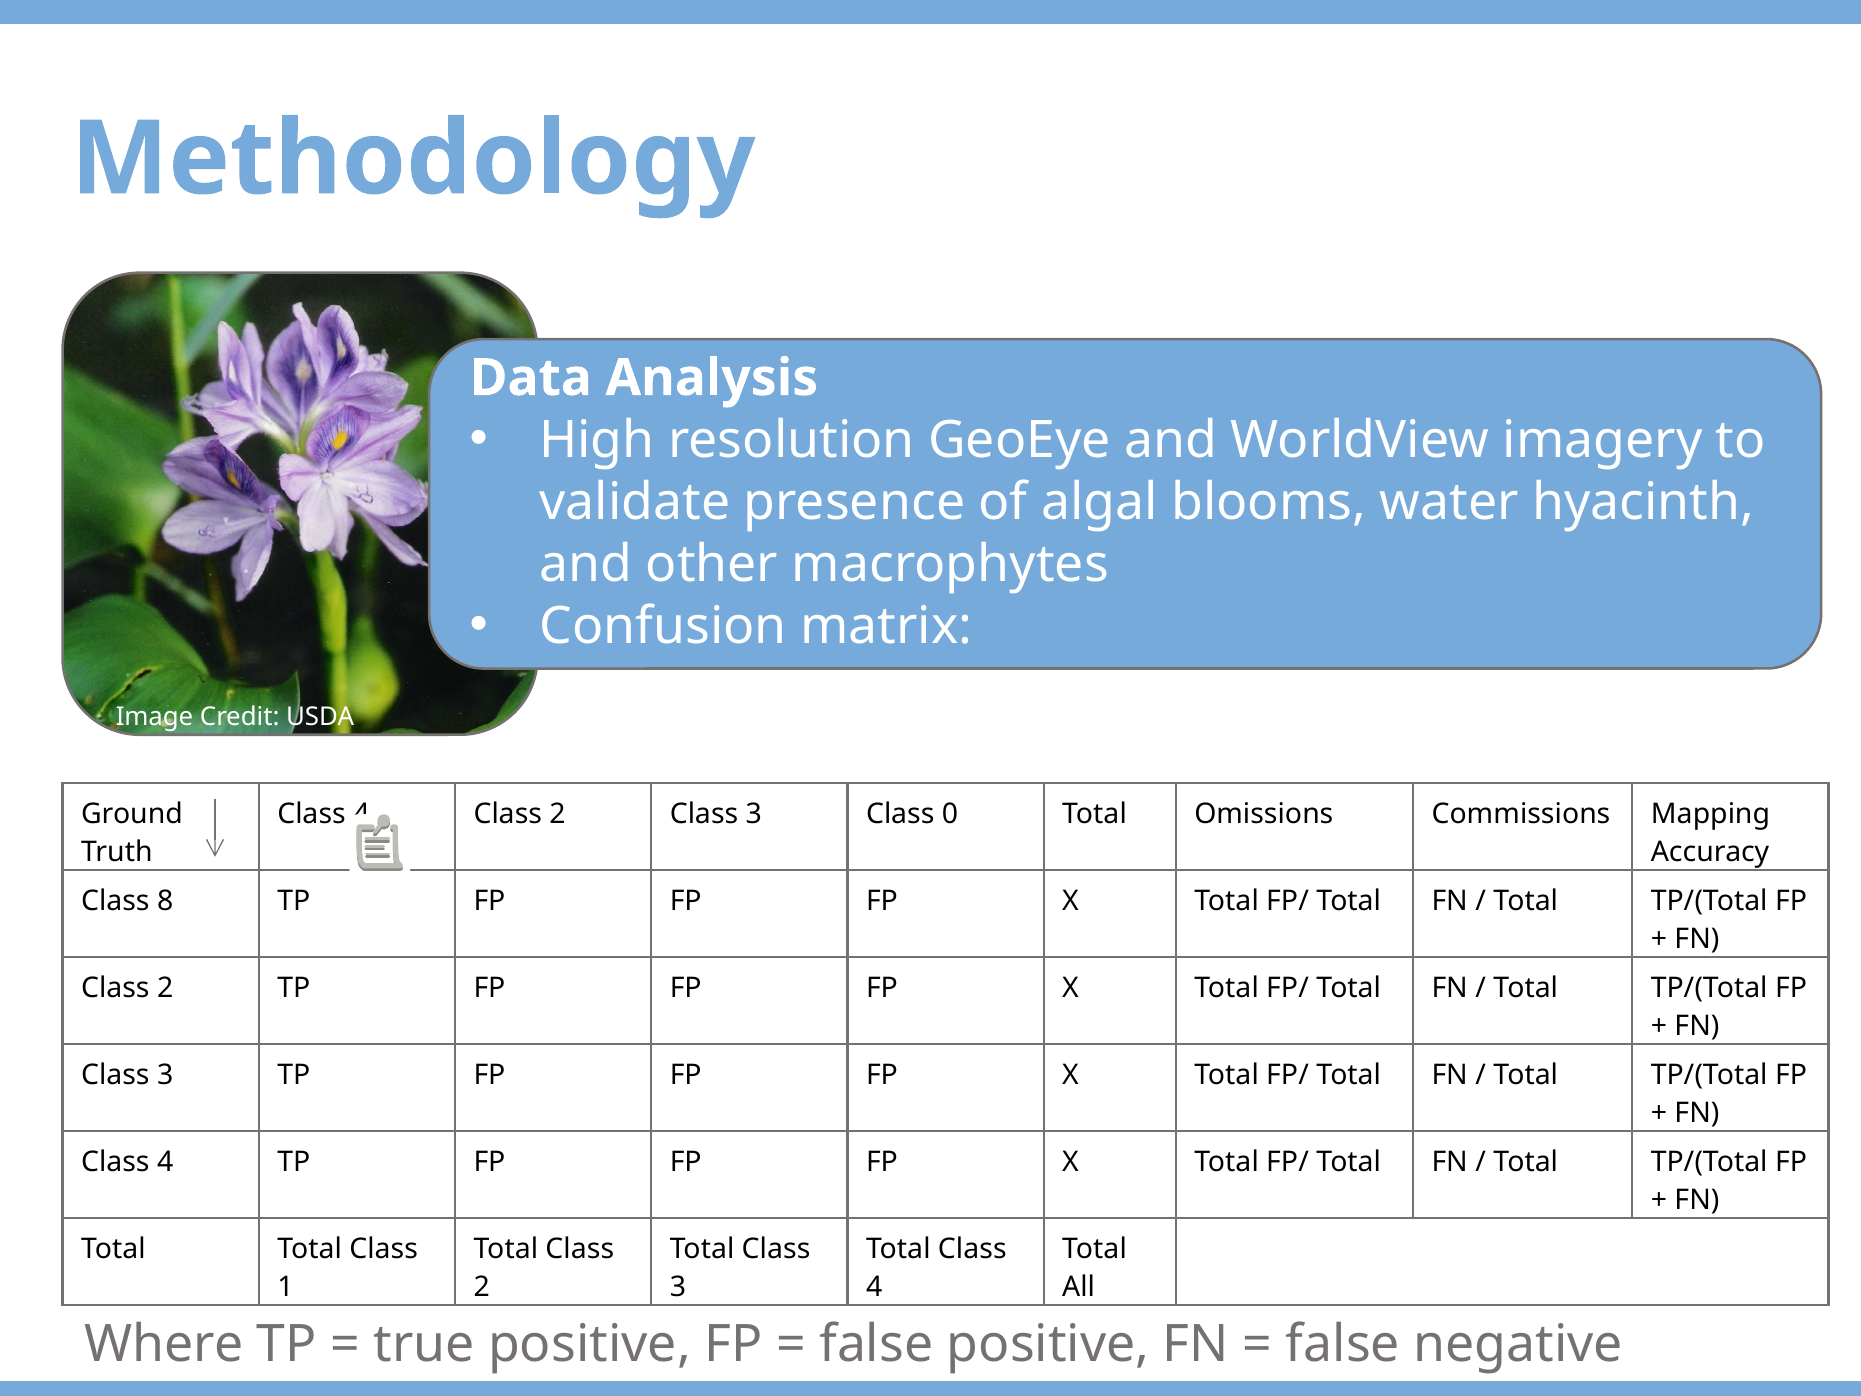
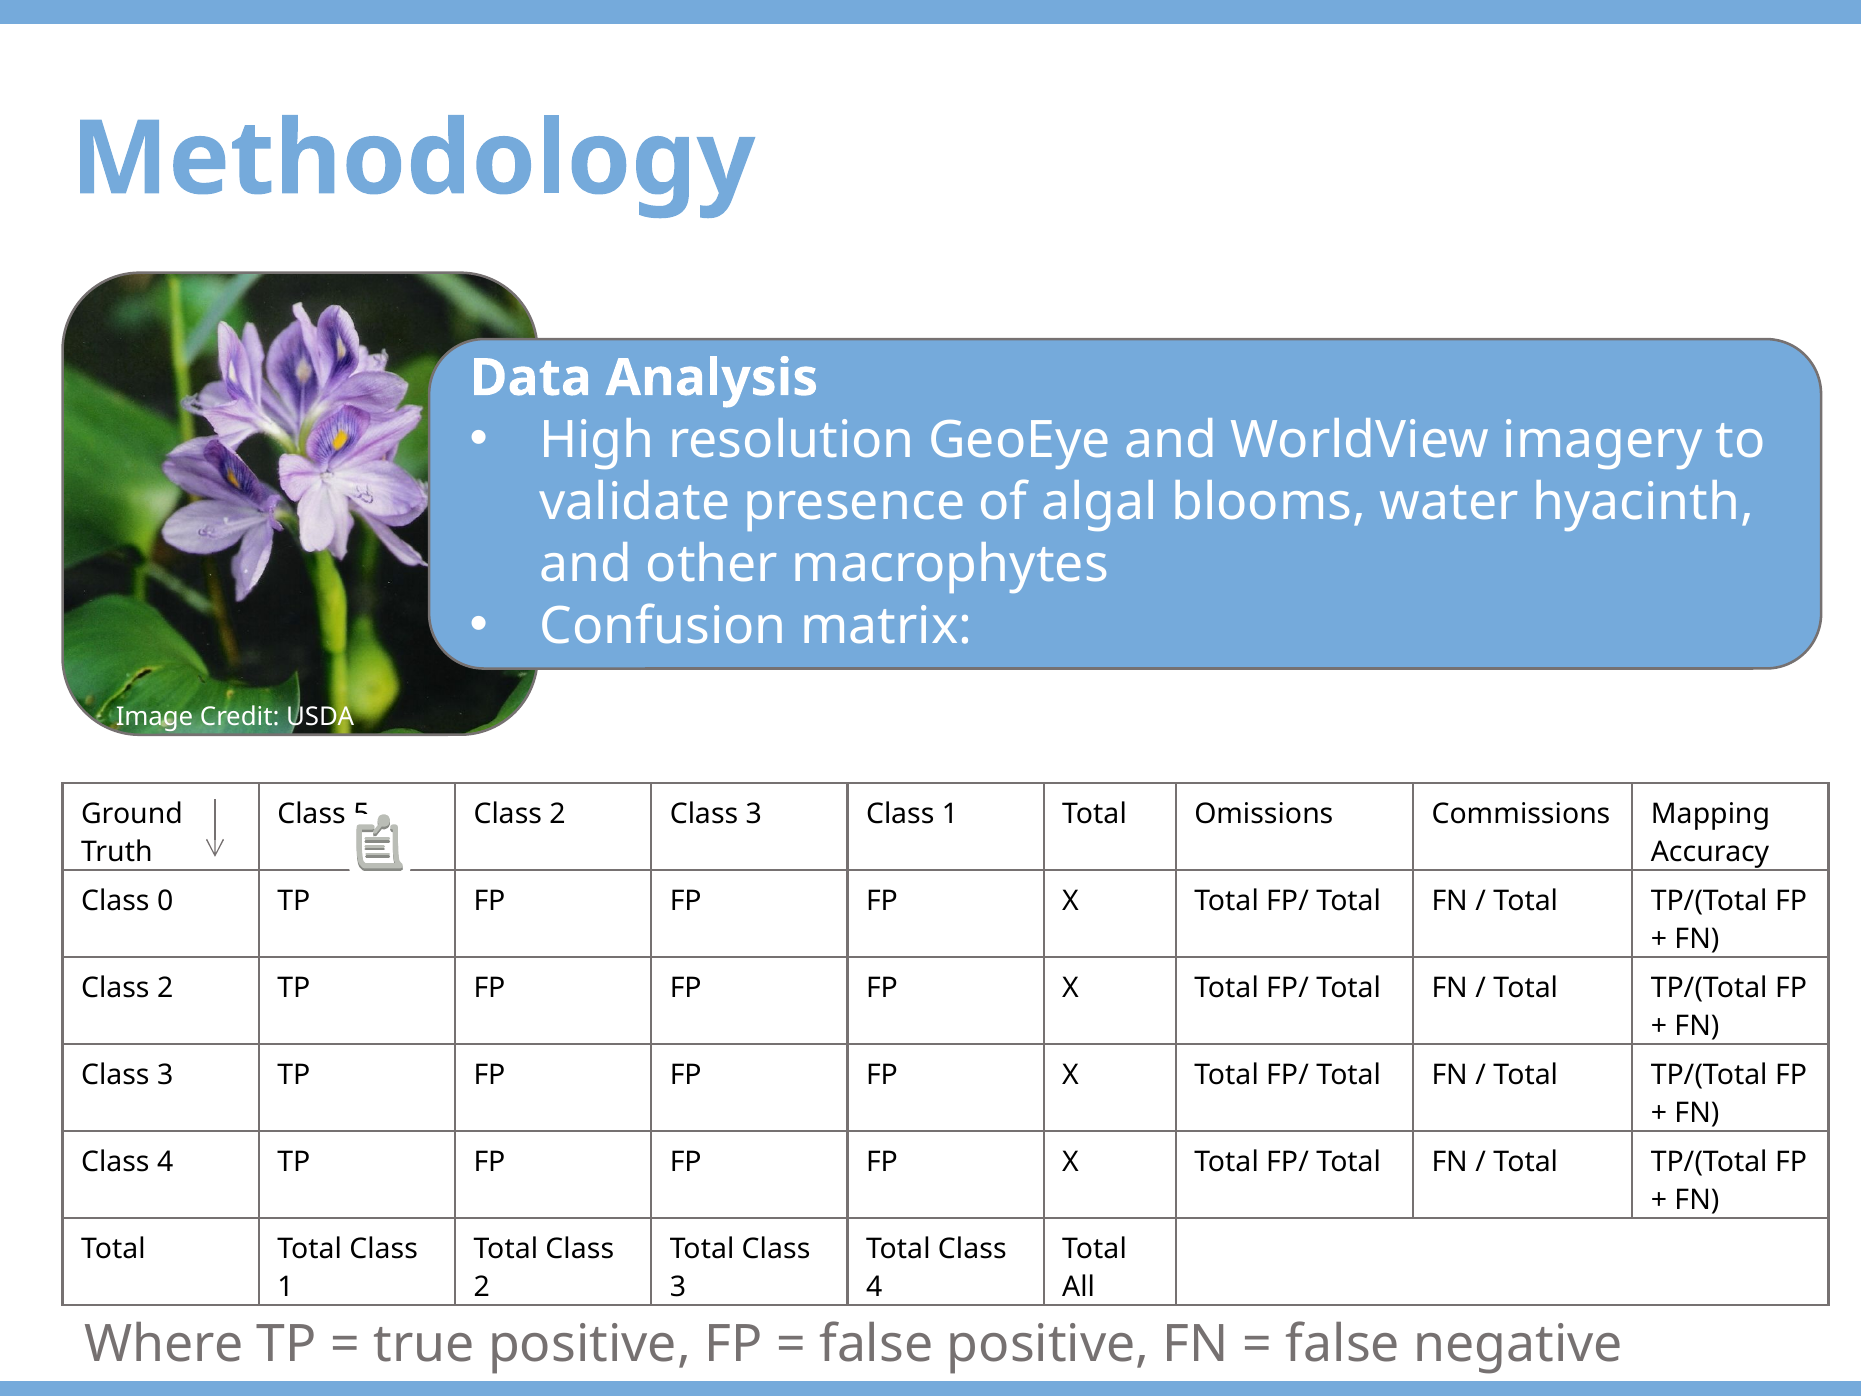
4: 4 -> 5 (361, 814)
3 Class 0: 0 -> 1 (950, 814)
8: 8 -> 0 (165, 901)
